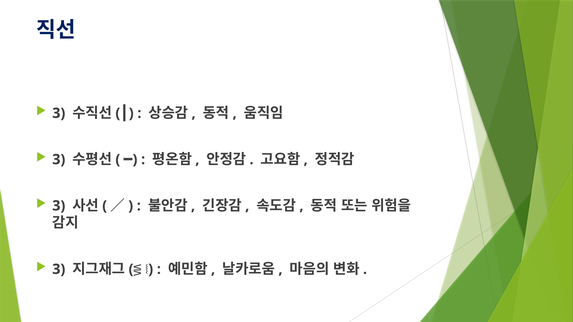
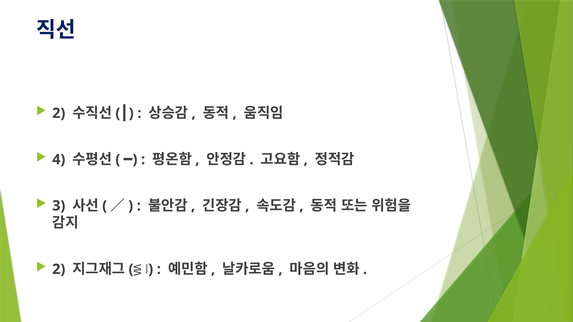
3: 3 -> 2 (59, 113)
3: 3 -> 4 (59, 160)
3: 3 -> 2 (59, 269)
